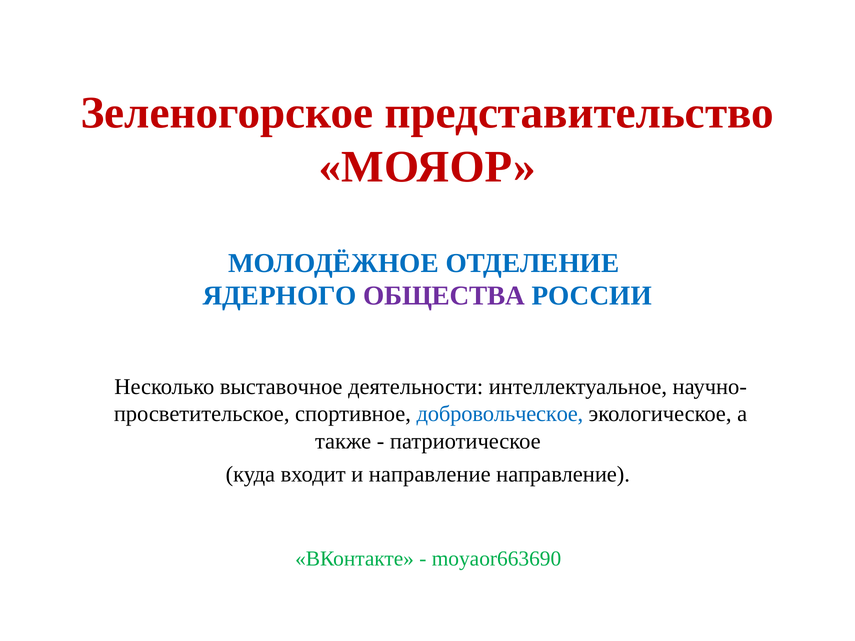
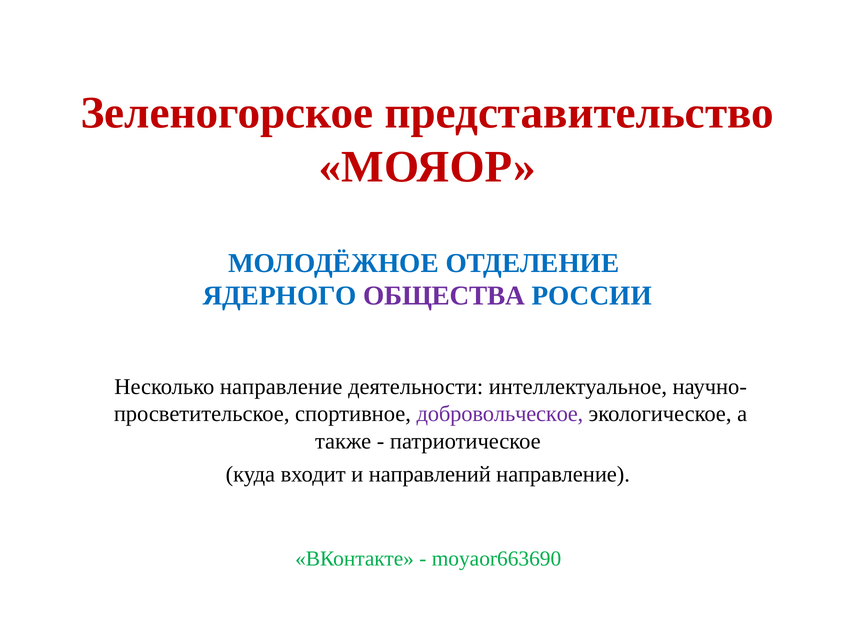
Несколько выставочное: выставочное -> направление (281, 387)
добровольческое colour: blue -> purple (500, 414)
и направление: направление -> направлений (430, 474)
